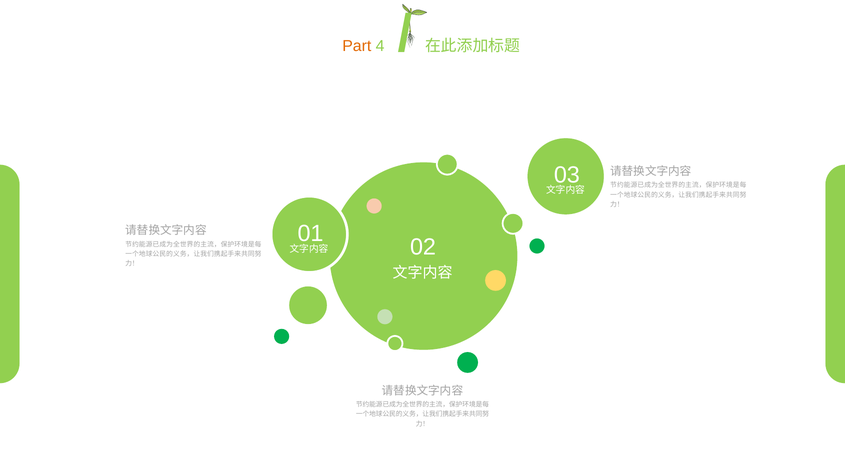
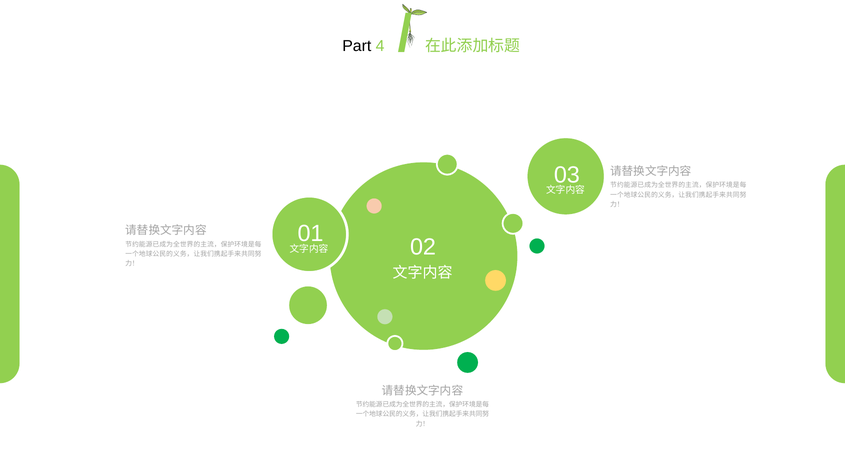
Part colour: orange -> black (357, 46)
